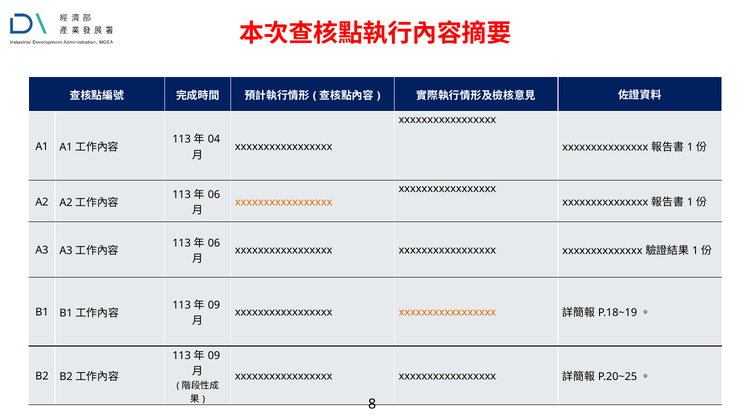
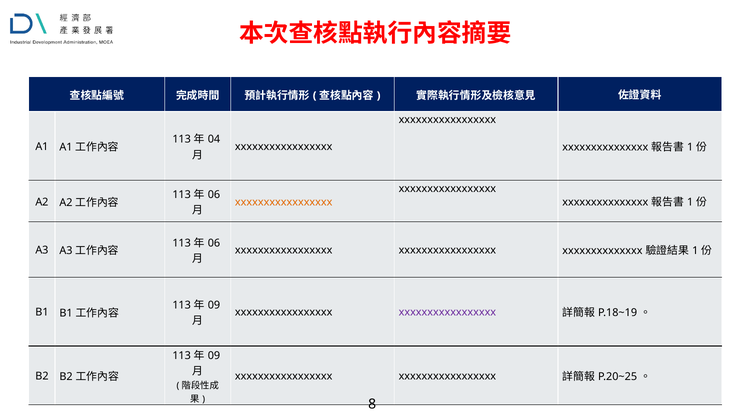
xxxxxxxxxxxxxxxxx colour: orange -> purple (447, 313)
